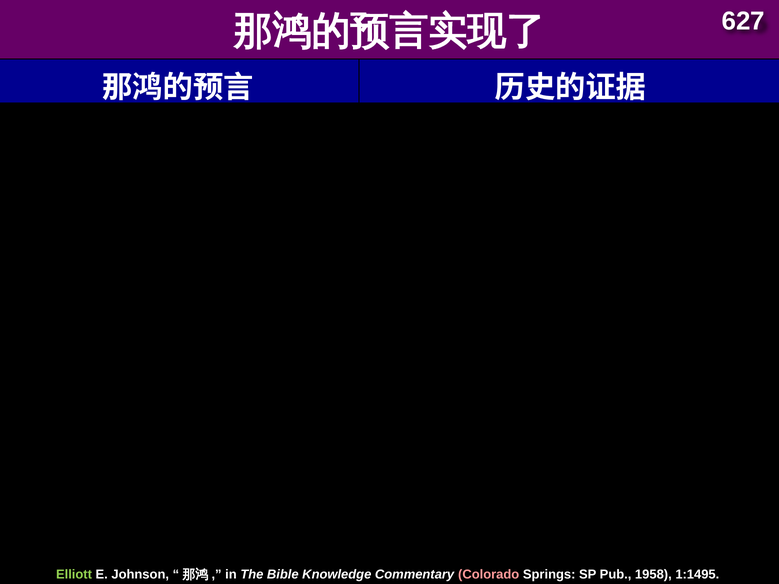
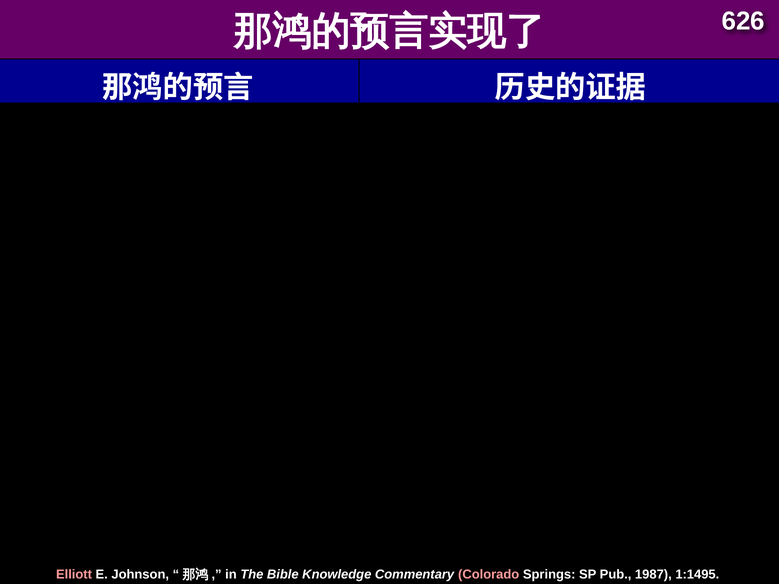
627: 627 -> 626 (743, 21)
Elliott colour: light green -> pink (74, 575)
1958: 1958 -> 1987 (653, 575)
